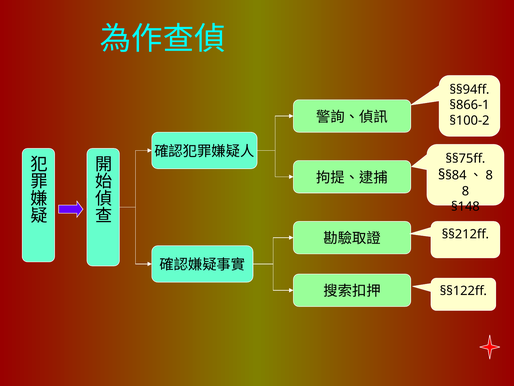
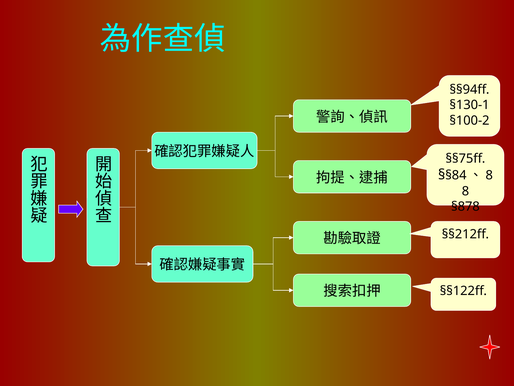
§866-1: §866-1 -> §130-1 (469, 105)
§148: §148 -> §878 (465, 206)
